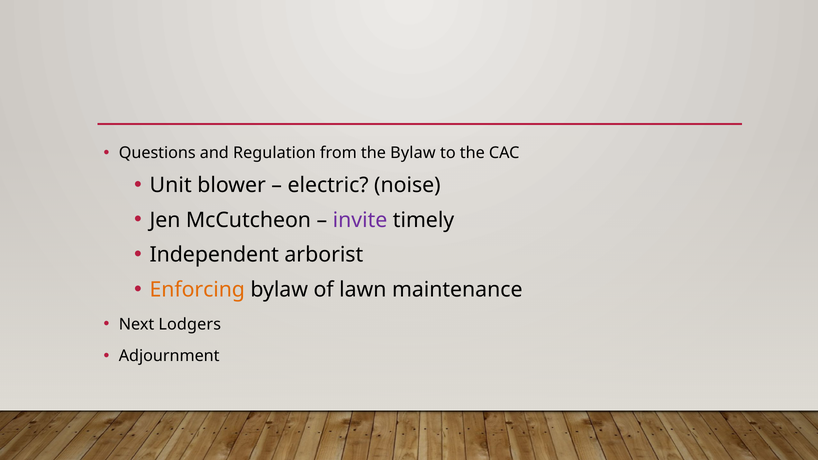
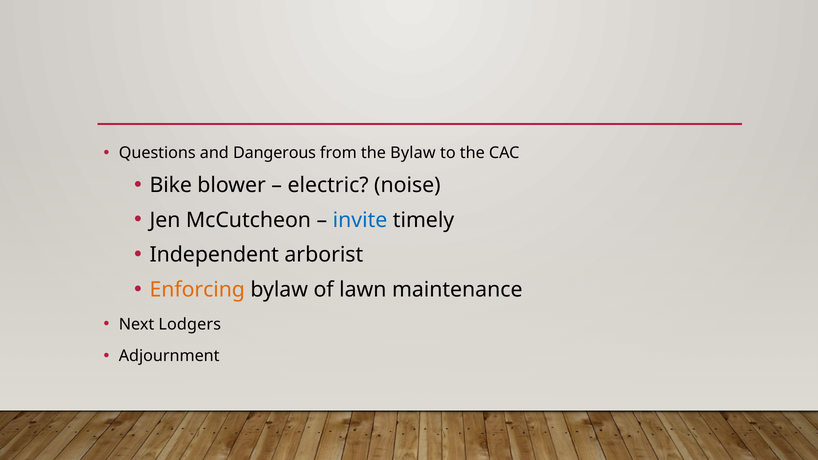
Regulation: Regulation -> Dangerous (275, 153)
Unit: Unit -> Bike (171, 185)
invite colour: purple -> blue (360, 220)
